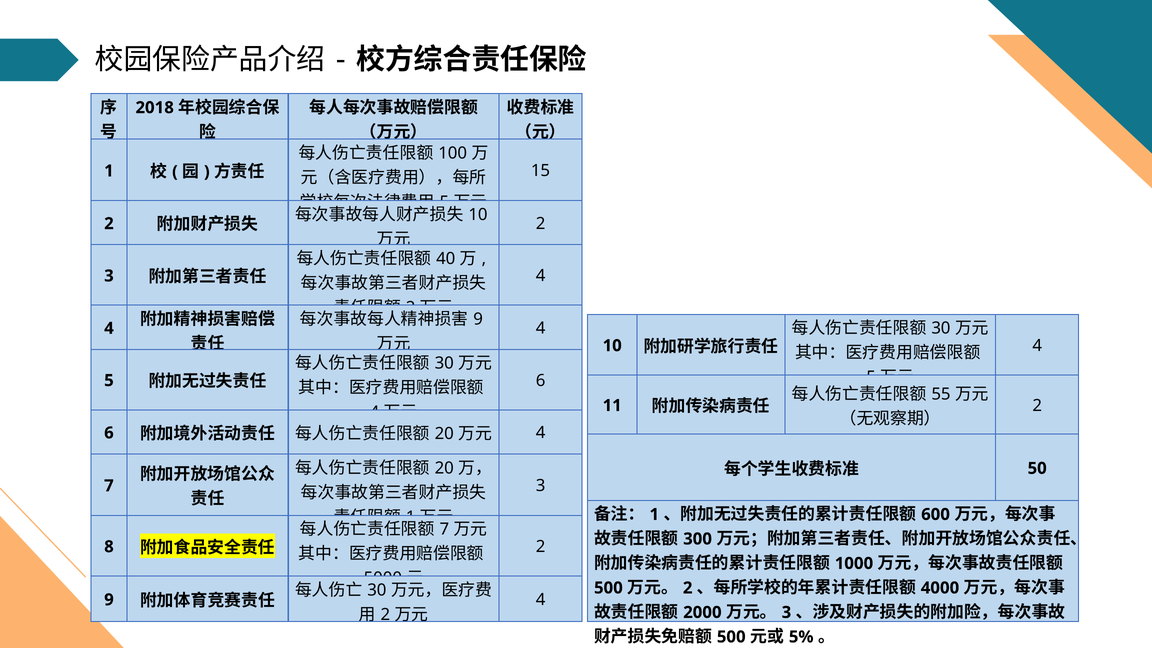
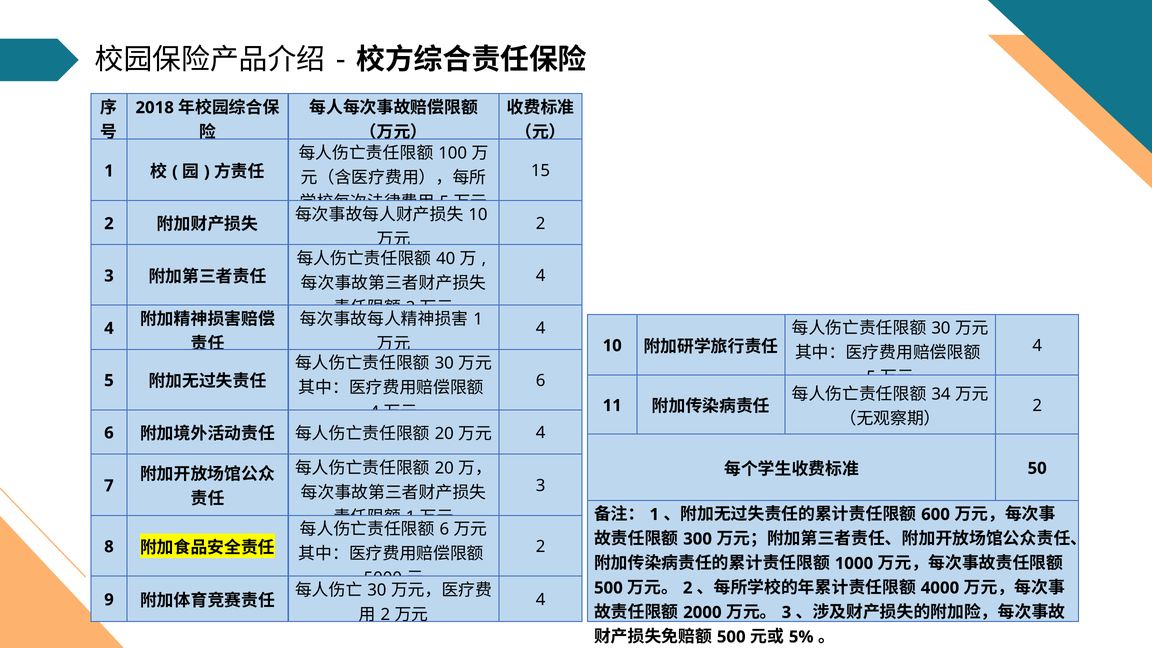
9: 9 -> 1 (478, 319)
55: 55 -> 34 (941, 394)
7: 7 -> 6 (444, 529)
